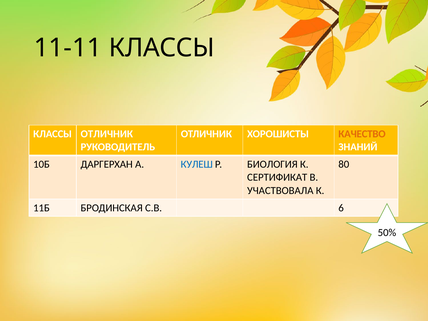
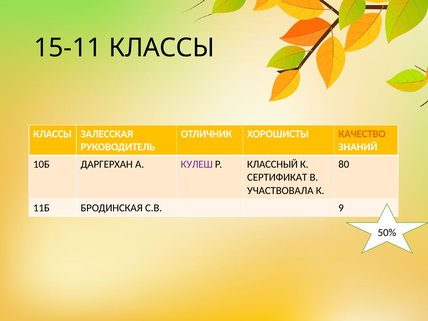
11-11: 11-11 -> 15-11 (68, 48)
КЛАССЫ ОТЛИЧНИК: ОТЛИЧНИК -> ЗАЛЕССКАЯ (107, 134)
КУЛЕШ colour: blue -> purple (197, 164)
БИОЛОГИЯ: БИОЛОГИЯ -> КЛАССНЫЙ (272, 164)
6: 6 -> 9 (341, 208)
